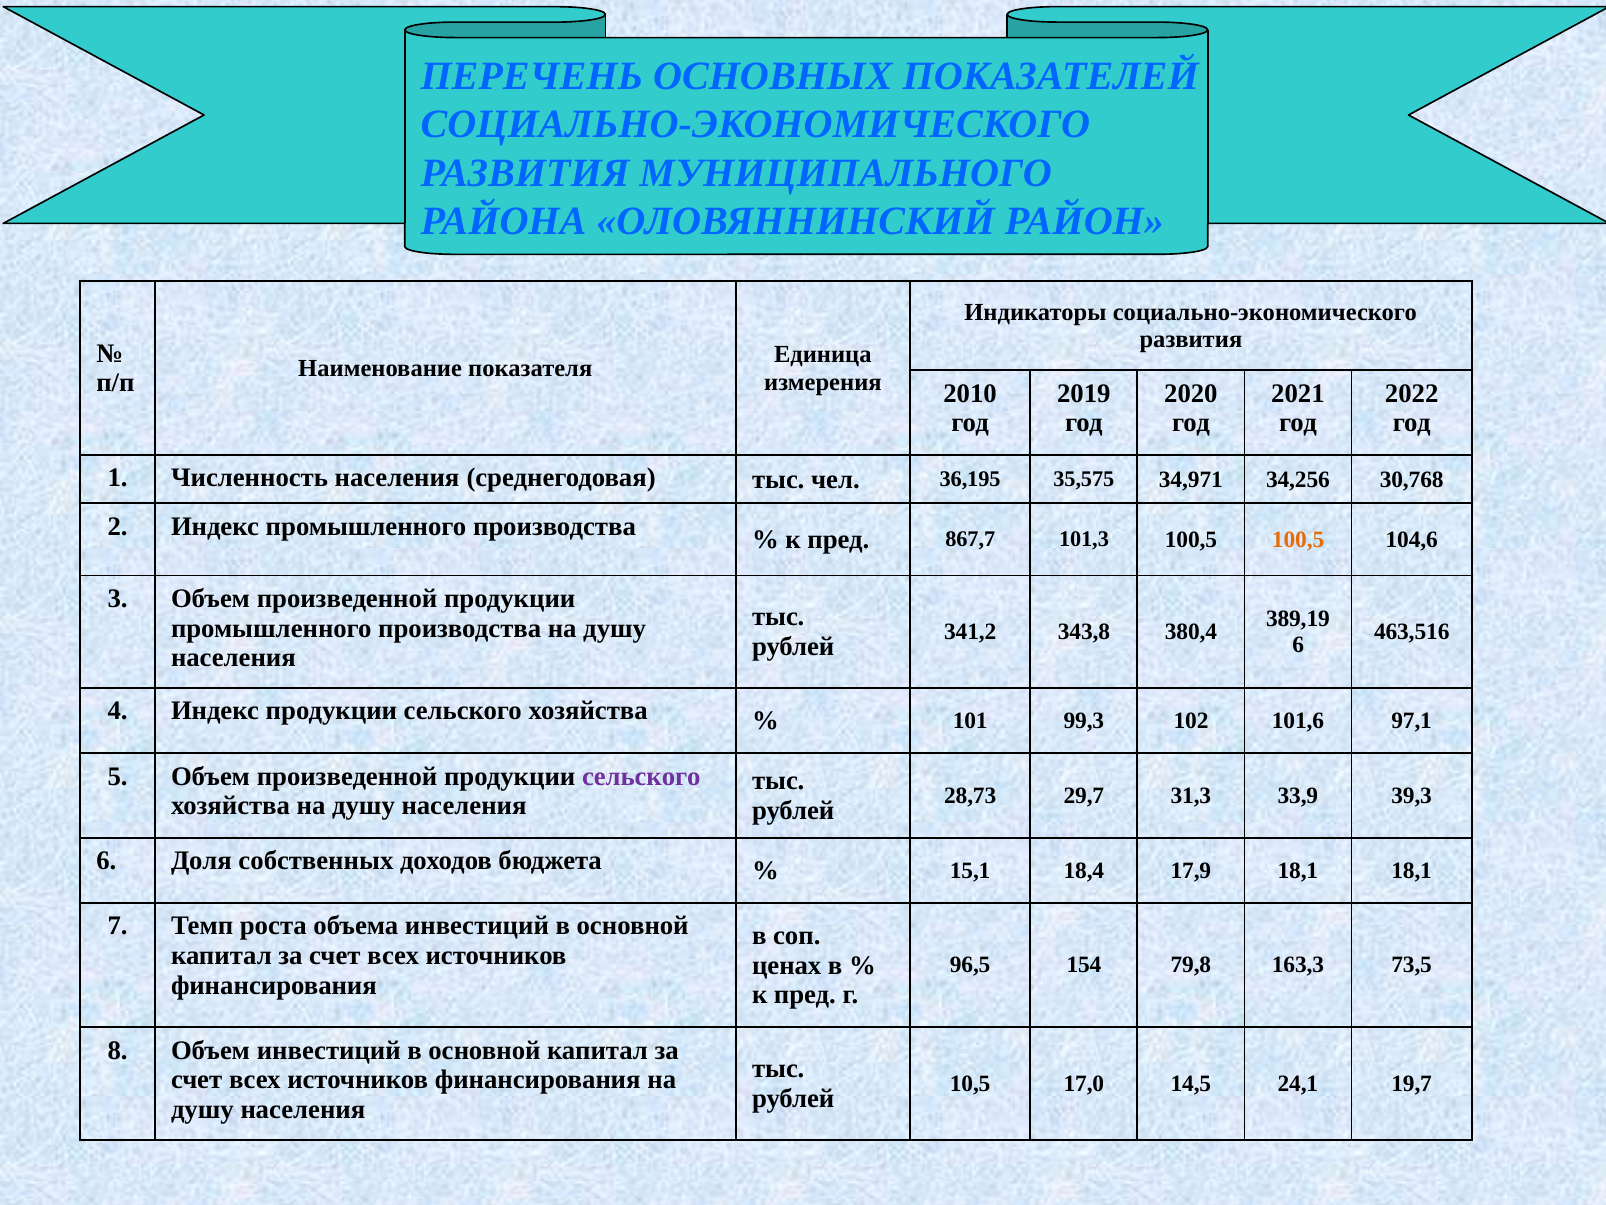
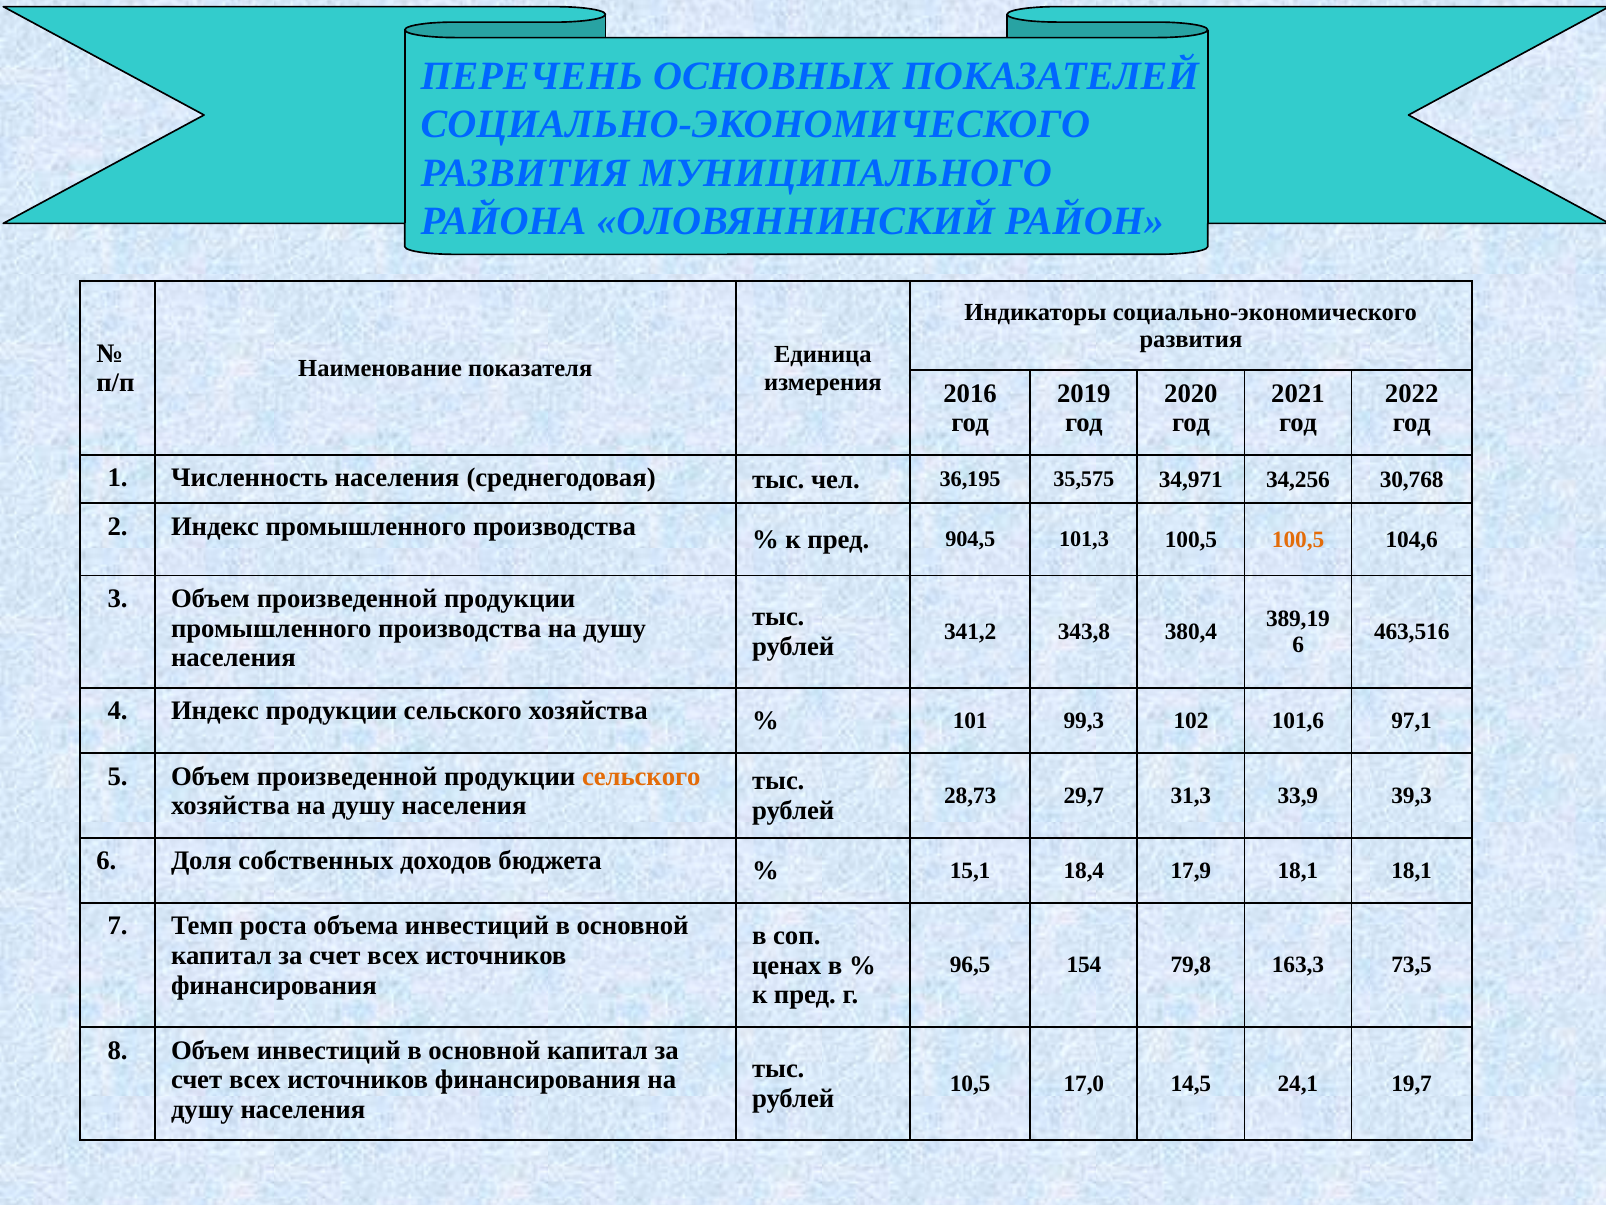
2010: 2010 -> 2016 (970, 393)
867,7: 867,7 -> 904,5 (970, 539)
сельского colour: purple -> orange (641, 776)
